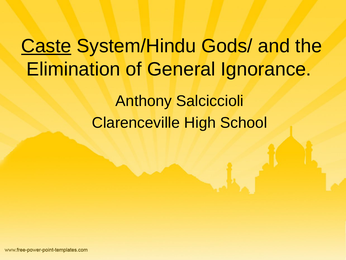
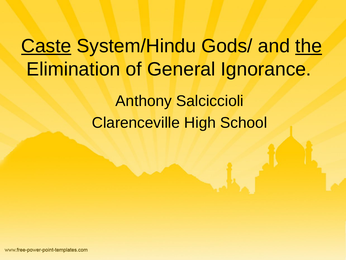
the underline: none -> present (309, 46)
